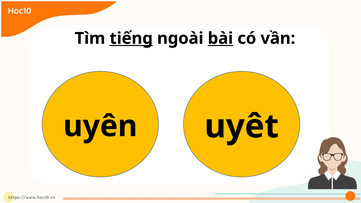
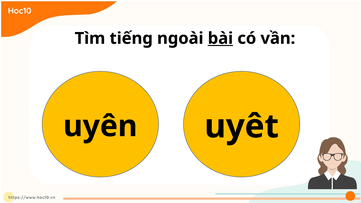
tiếng underline: present -> none (131, 38)
